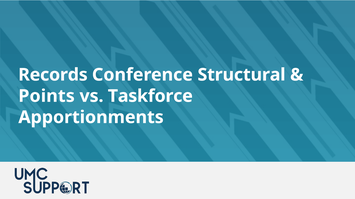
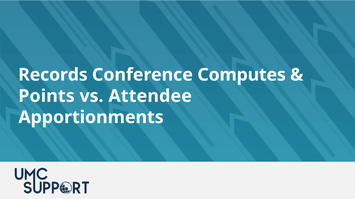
Structural: Structural -> Computes (242, 75)
Taskforce: Taskforce -> Attendee (150, 96)
